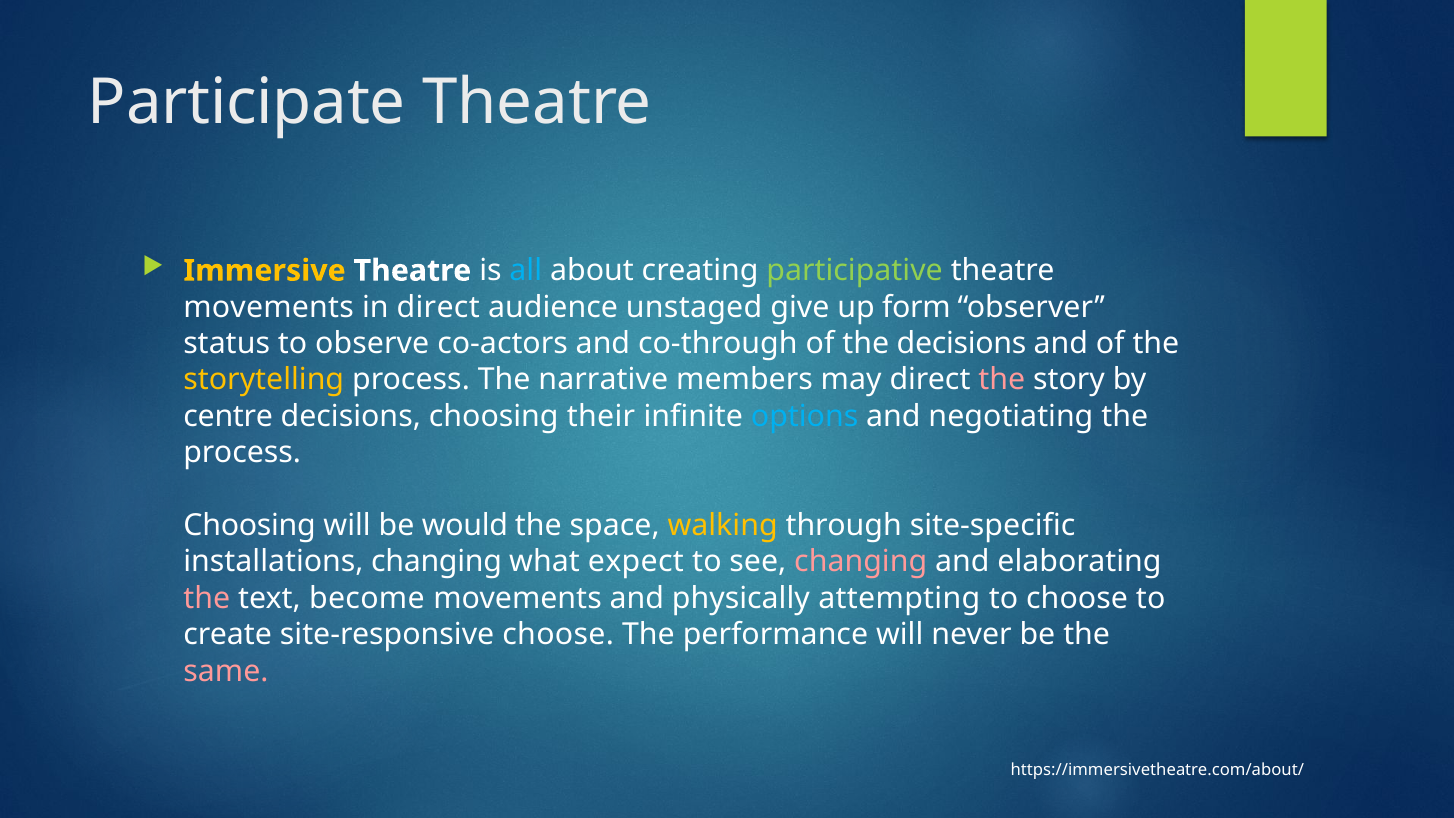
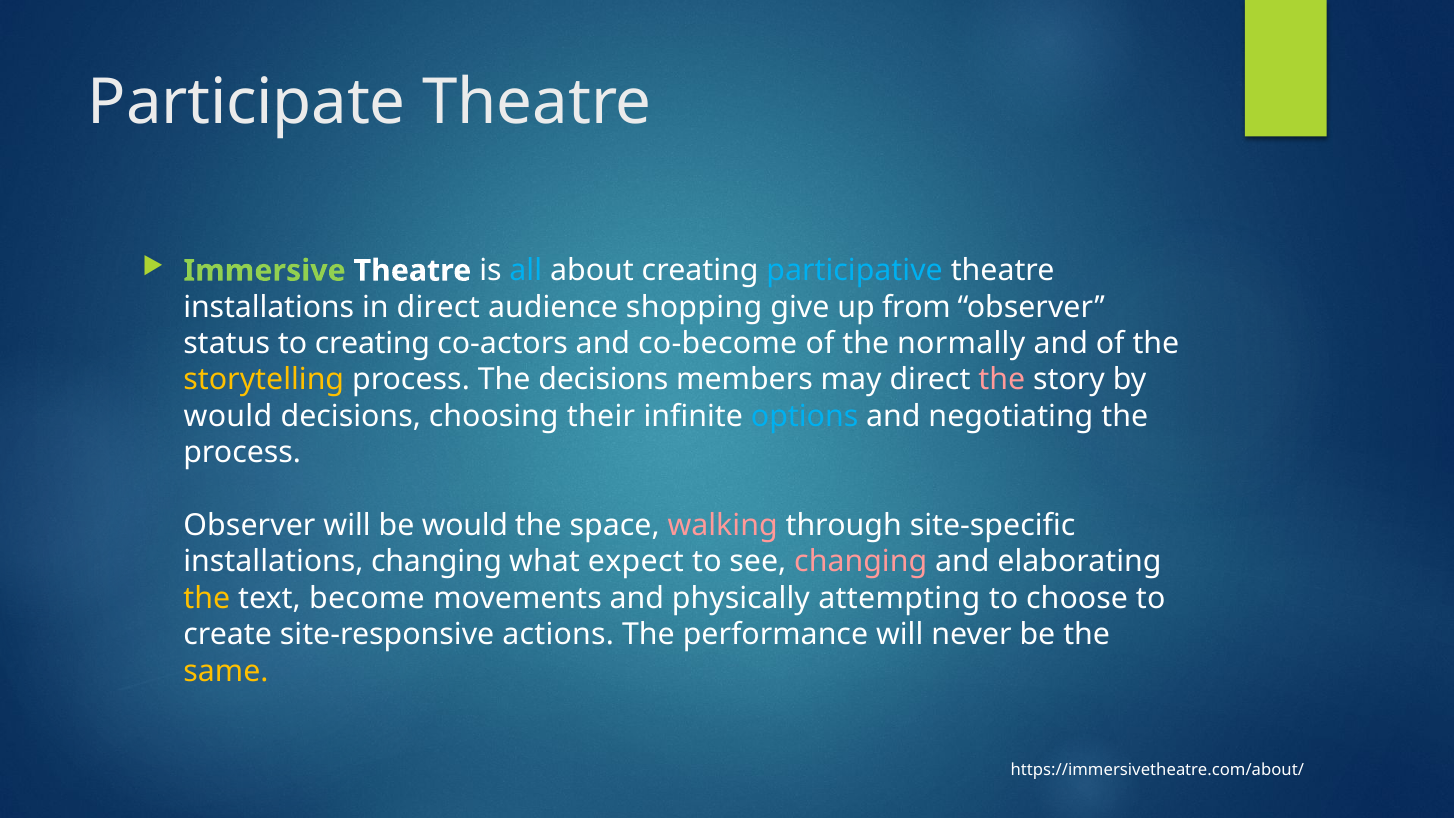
Immersive colour: yellow -> light green (265, 271)
participative colour: light green -> light blue (855, 271)
movements: movements -> installations (269, 307)
unstaged: unstaged -> shopping (694, 307)
form: form -> from (916, 307)
to observe: observe -> creating (372, 343)
co-through: co-through -> co-become (718, 343)
the decisions: decisions -> normally (961, 343)
The narrative: narrative -> decisions (603, 380)
centre: centre -> would (228, 416)
Choosing: Choosing -> Observer (249, 525)
walking colour: yellow -> pink (723, 525)
the colour: pink -> yellow (207, 598)
site-responsive choose: choose -> actions (558, 635)
same colour: pink -> yellow (226, 671)
